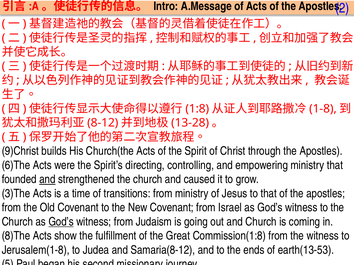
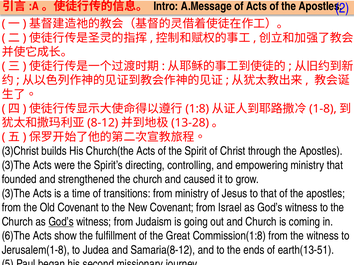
9)Christ: 9)Christ -> 3)Christ (20, 151)
6)The: 6)The -> 3)The (16, 165)
and underline: present -> none (47, 180)
8)The: 8)The -> 6)The (16, 236)
earth(13-53: earth(13-53 -> earth(13-51 (306, 250)
